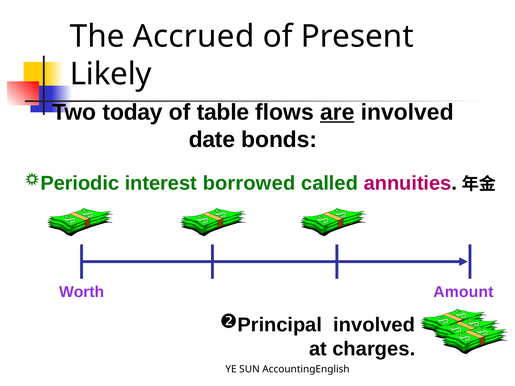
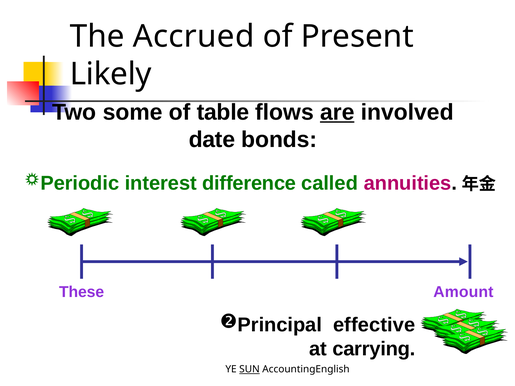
today: today -> some (133, 112)
borrowed: borrowed -> difference (249, 183)
Worth: Worth -> These (82, 292)
involved: involved -> effective (374, 325)
charges: charges -> carrying (374, 349)
SUN underline: none -> present (249, 369)
